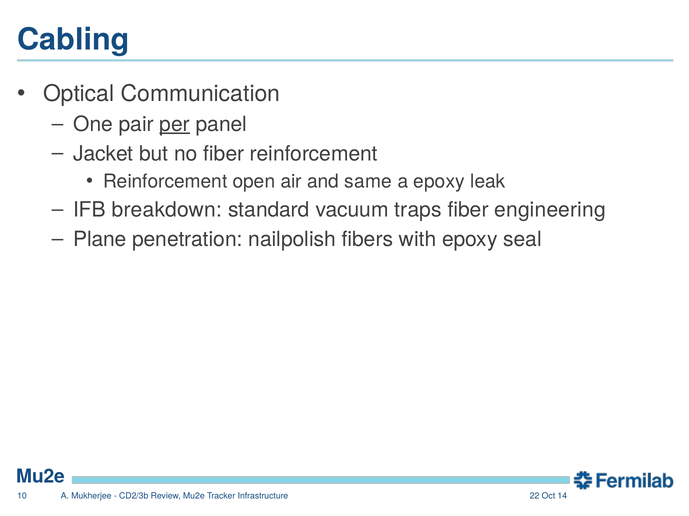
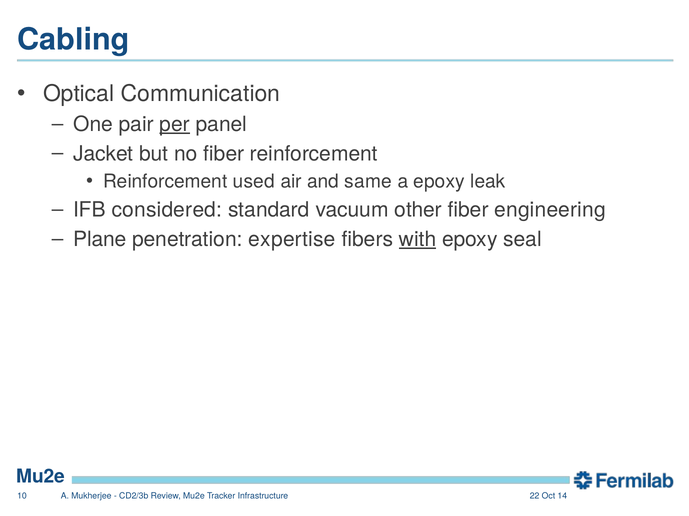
open: open -> used (254, 182)
breakdown: breakdown -> considered (167, 210)
traps: traps -> other (418, 210)
nailpolish: nailpolish -> expertise (292, 240)
with underline: none -> present (418, 240)
